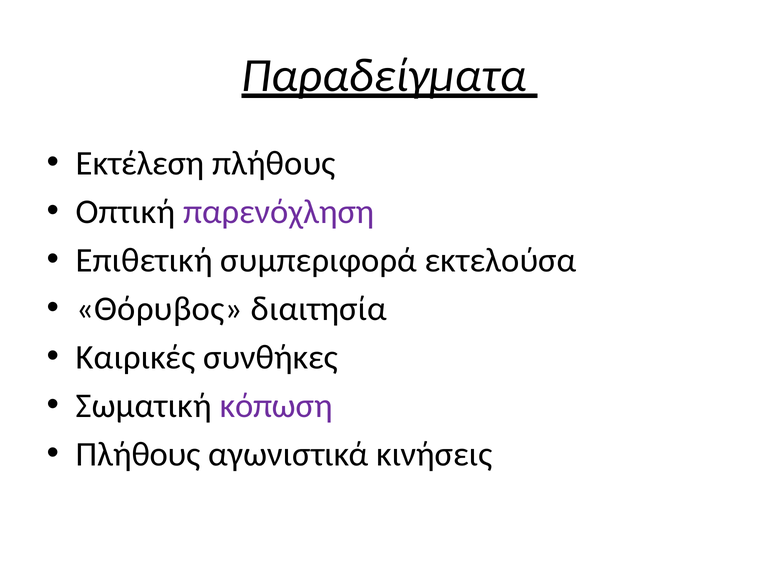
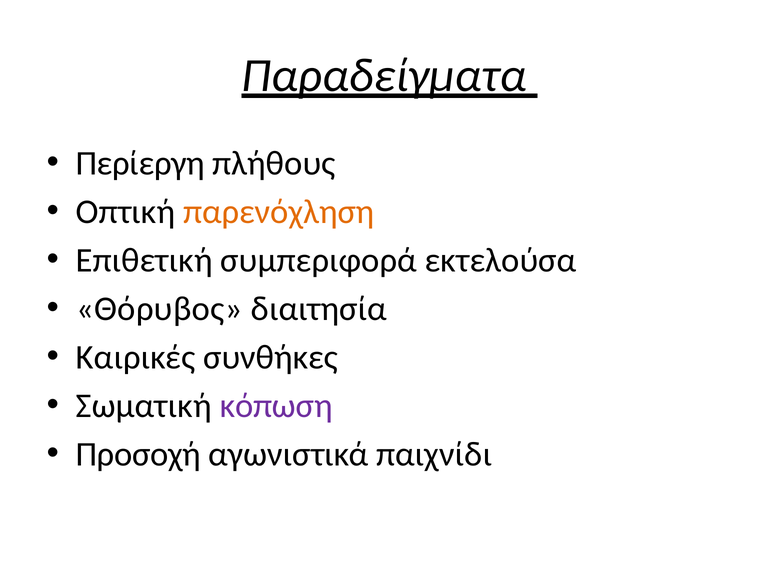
Εκτέλεση: Εκτέλεση -> Περίεργη (140, 163)
παρενόχληση colour: purple -> orange (279, 212)
Πλήθους: Πλήθους -> Προσοχή (138, 454)
κινήσεις: κινήσεις -> παιχνίδι (434, 454)
